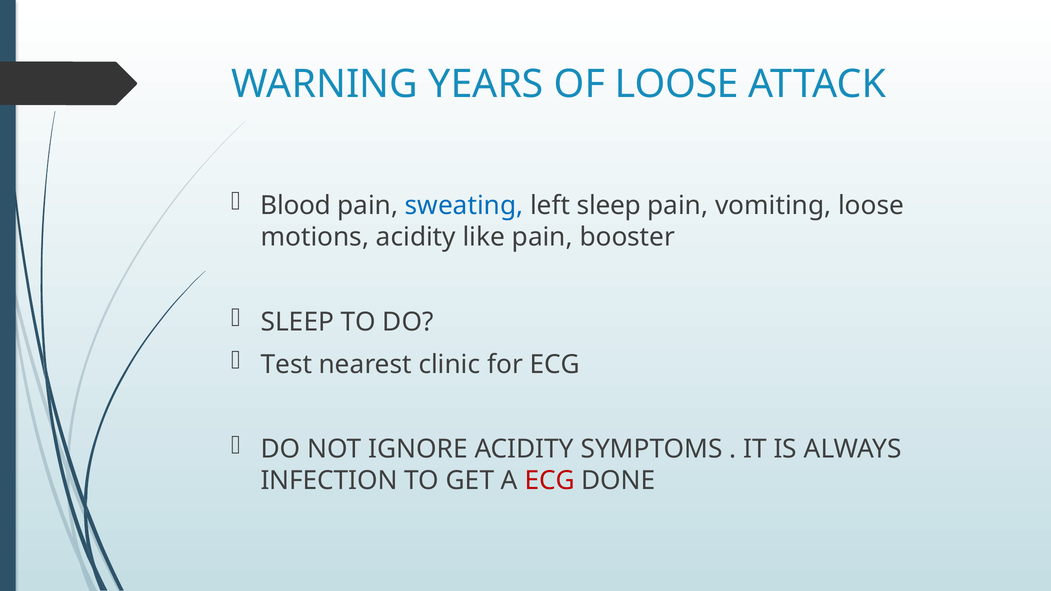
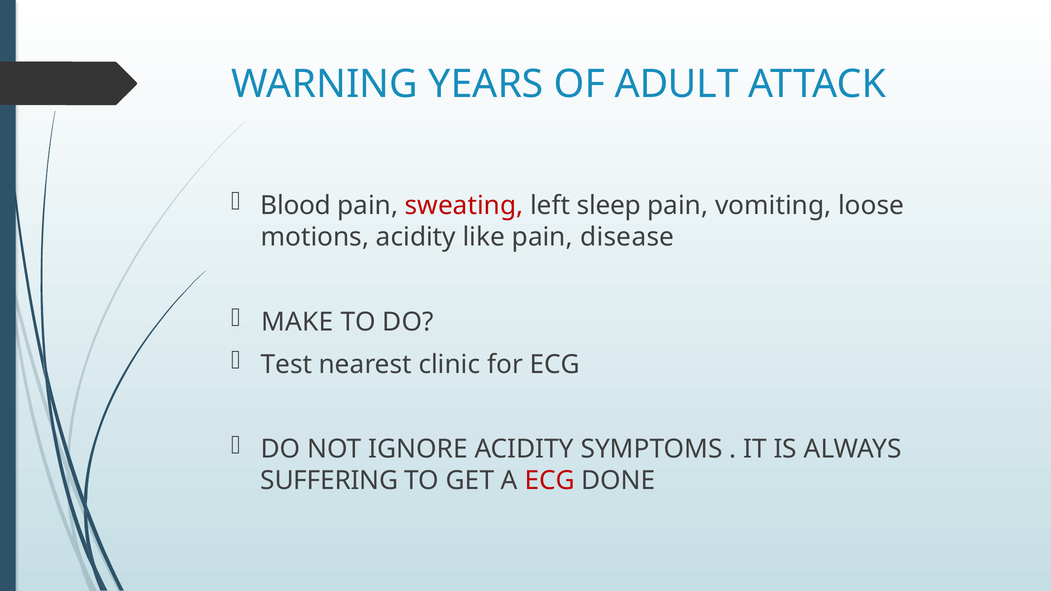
OF LOOSE: LOOSE -> ADULT (677, 84)
sweating colour: blue -> red (464, 205)
booster: booster -> disease (627, 237)
SLEEP: SLEEP -> MAKE (297, 322)
INFECTION: INFECTION -> SUFFERING (329, 481)
